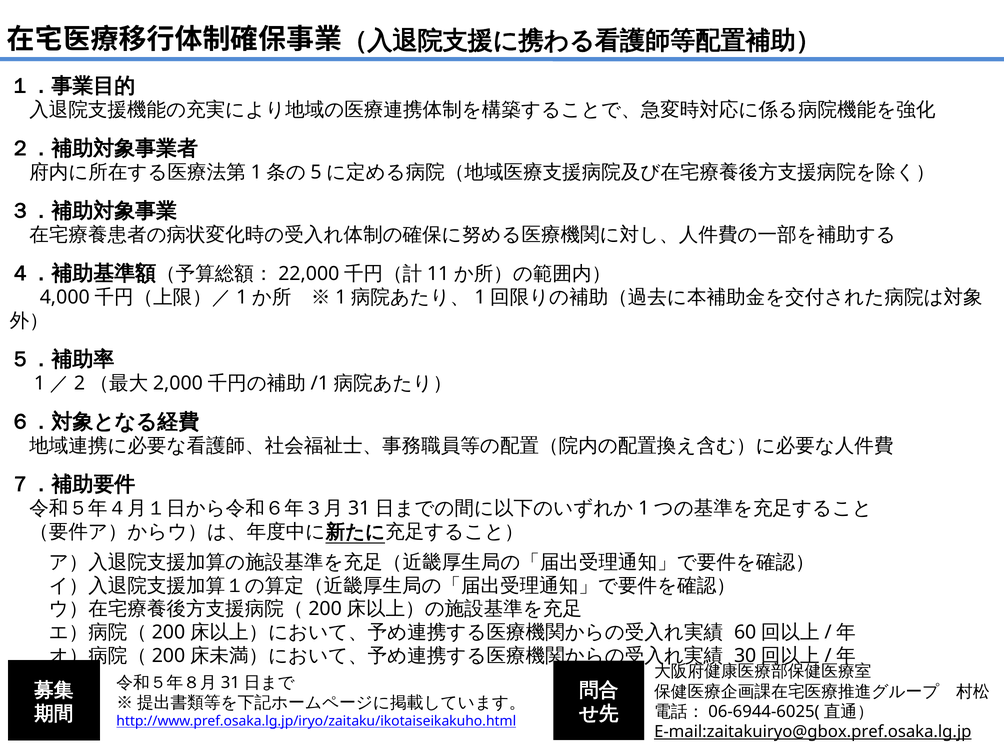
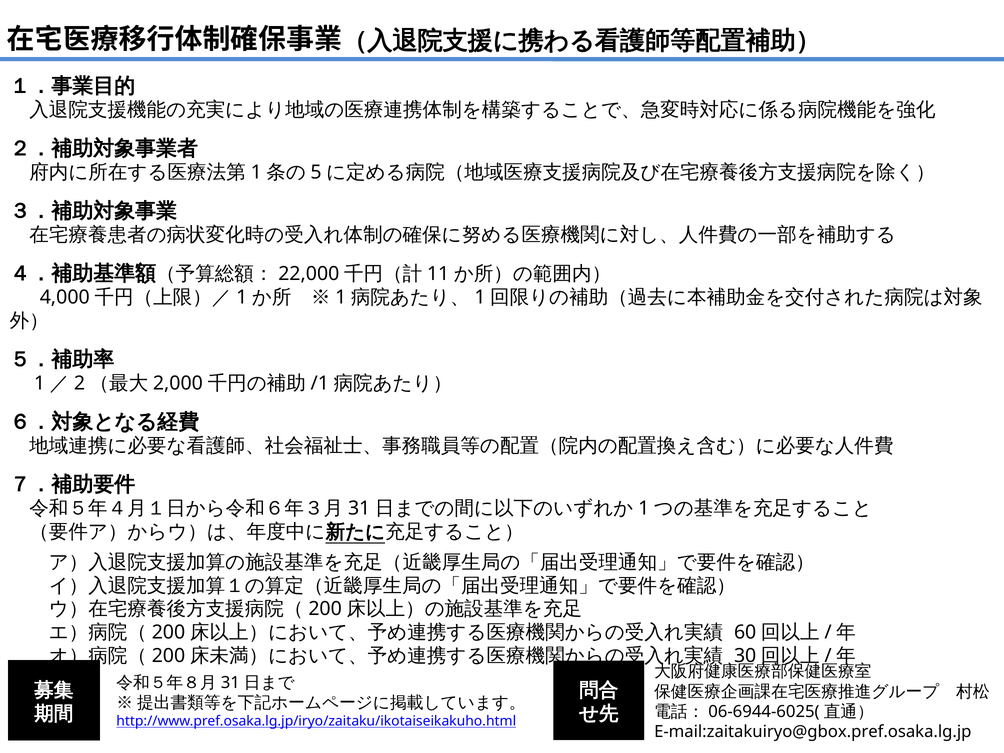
E-mail:zaitakuiryo@gbox.pref.osaka.lg.jp underline: present -> none (813, 732)
